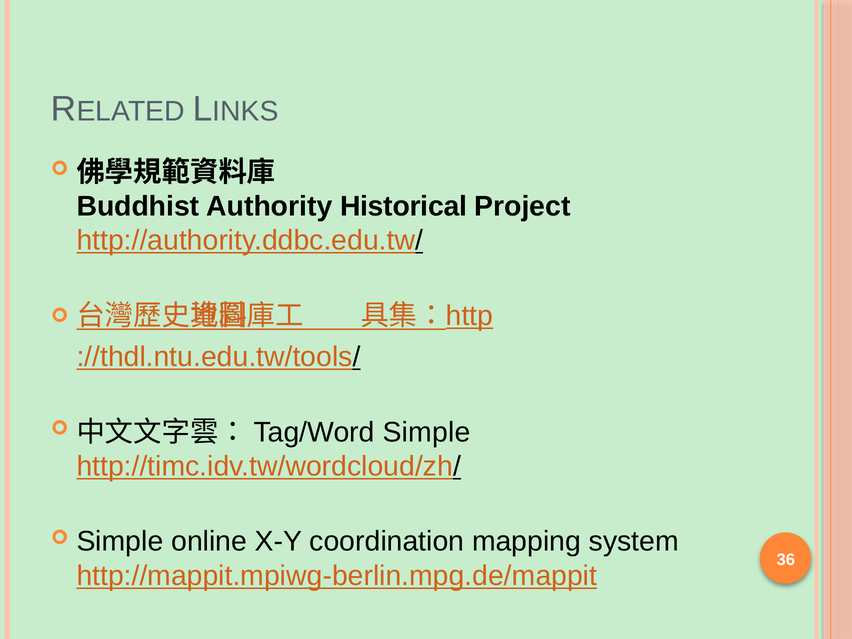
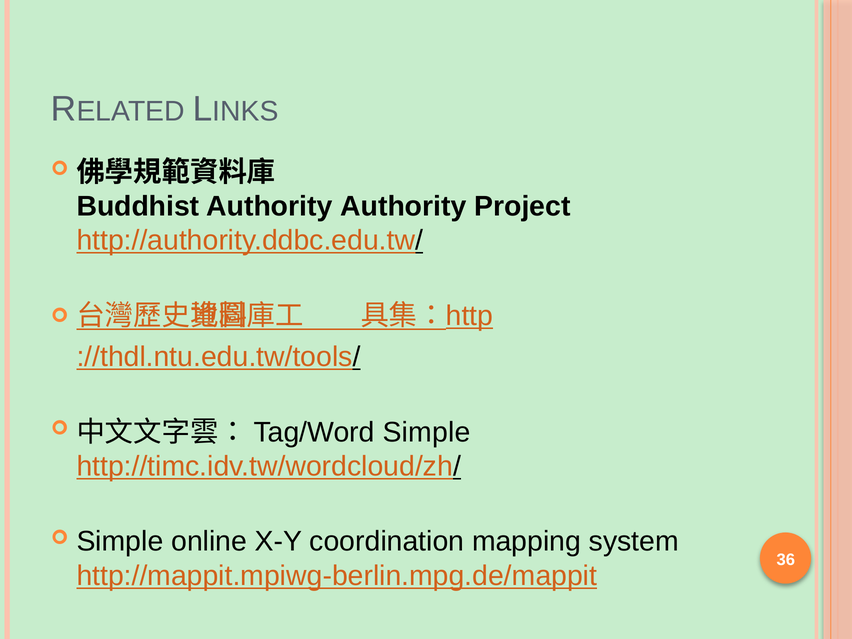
Authority Historical: Historical -> Authority (403, 206)
